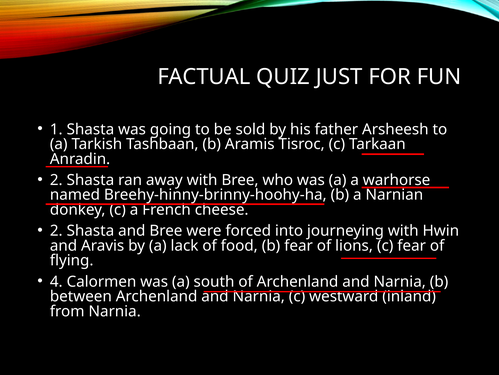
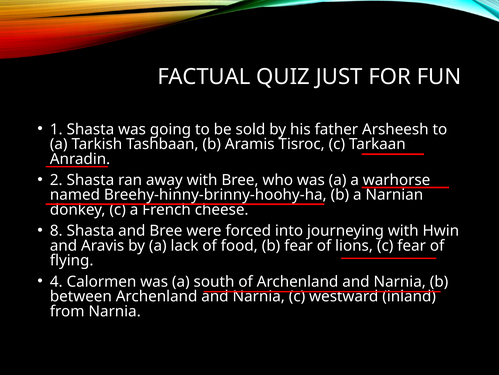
2: 2 -> 8 (56, 230)
